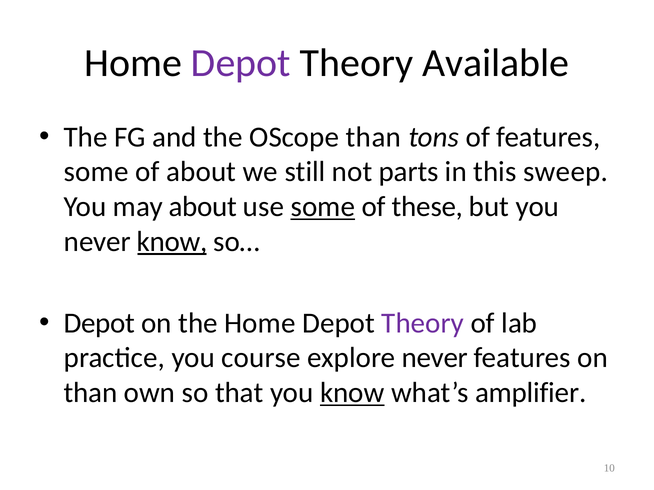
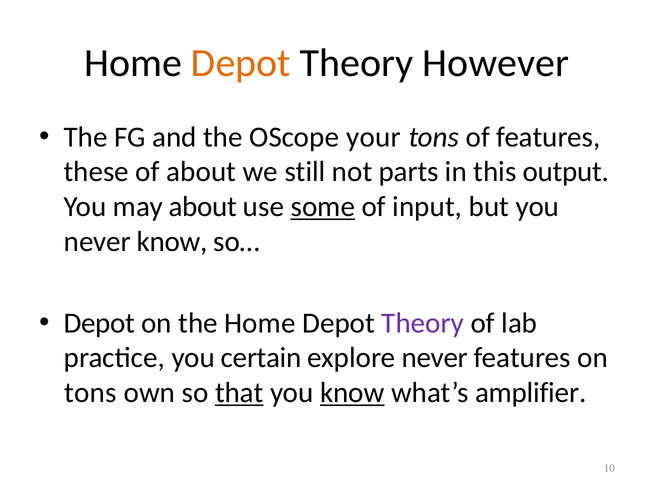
Depot colour: purple -> orange (241, 63)
Available: Available -> However (496, 63)
OScope than: than -> your (373, 137)
some: some -> these (96, 172)
sweep: sweep -> output (566, 172)
these: these -> input (427, 207)
know underline: present -> none (172, 242)
course: course -> certain (261, 358)
than: than -> tons (90, 393)
that underline: none -> present (239, 393)
